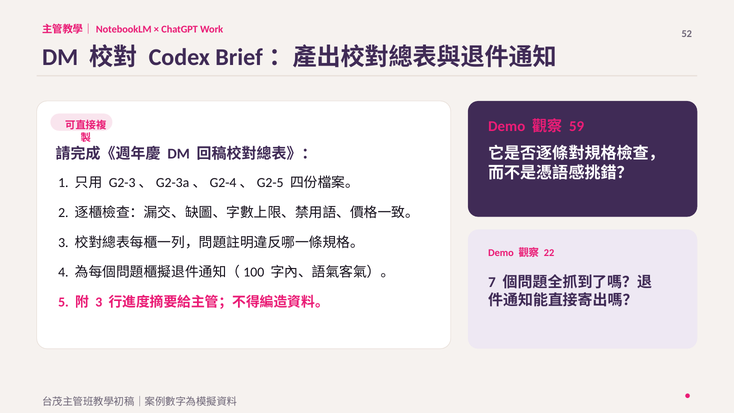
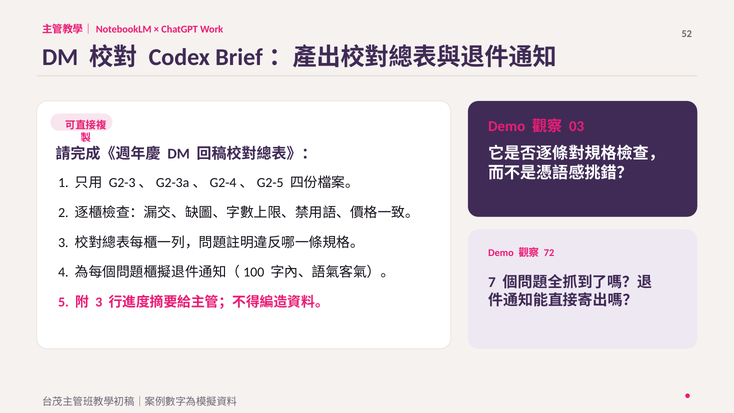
59: 59 -> 03 (577, 126)
22: 22 -> 72 (549, 253)
